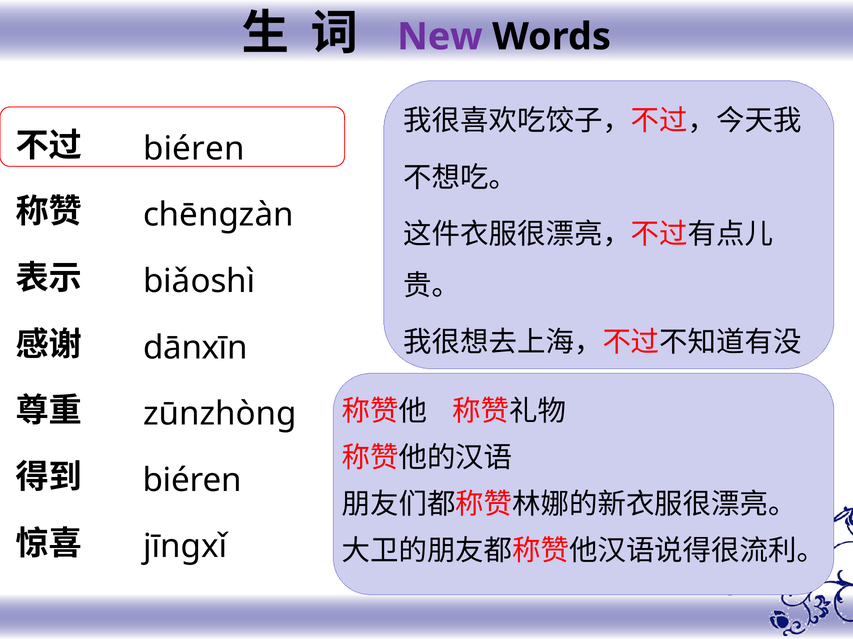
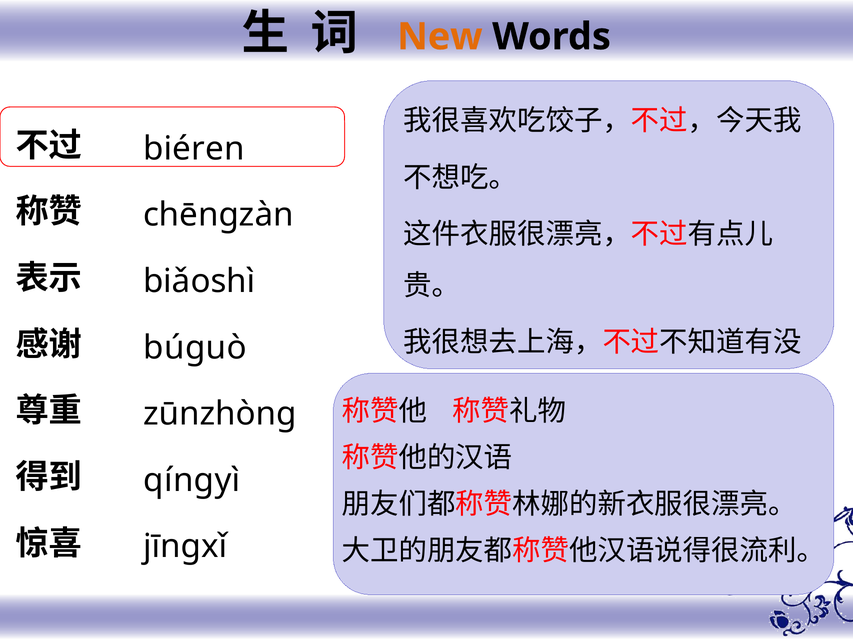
New colour: purple -> orange (440, 37)
dānxīn: dānxīn -> búguò (195, 348)
biéren: biéren -> qíngyì (192, 481)
